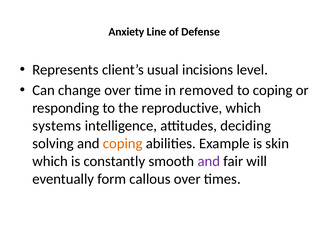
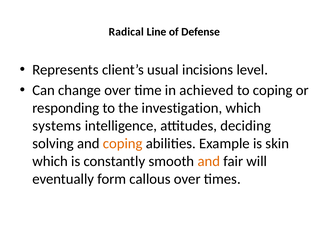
Anxiety: Anxiety -> Radical (126, 32)
removed: removed -> achieved (207, 90)
reproductive: reproductive -> investigation (182, 108)
and colour: purple -> orange (209, 161)
